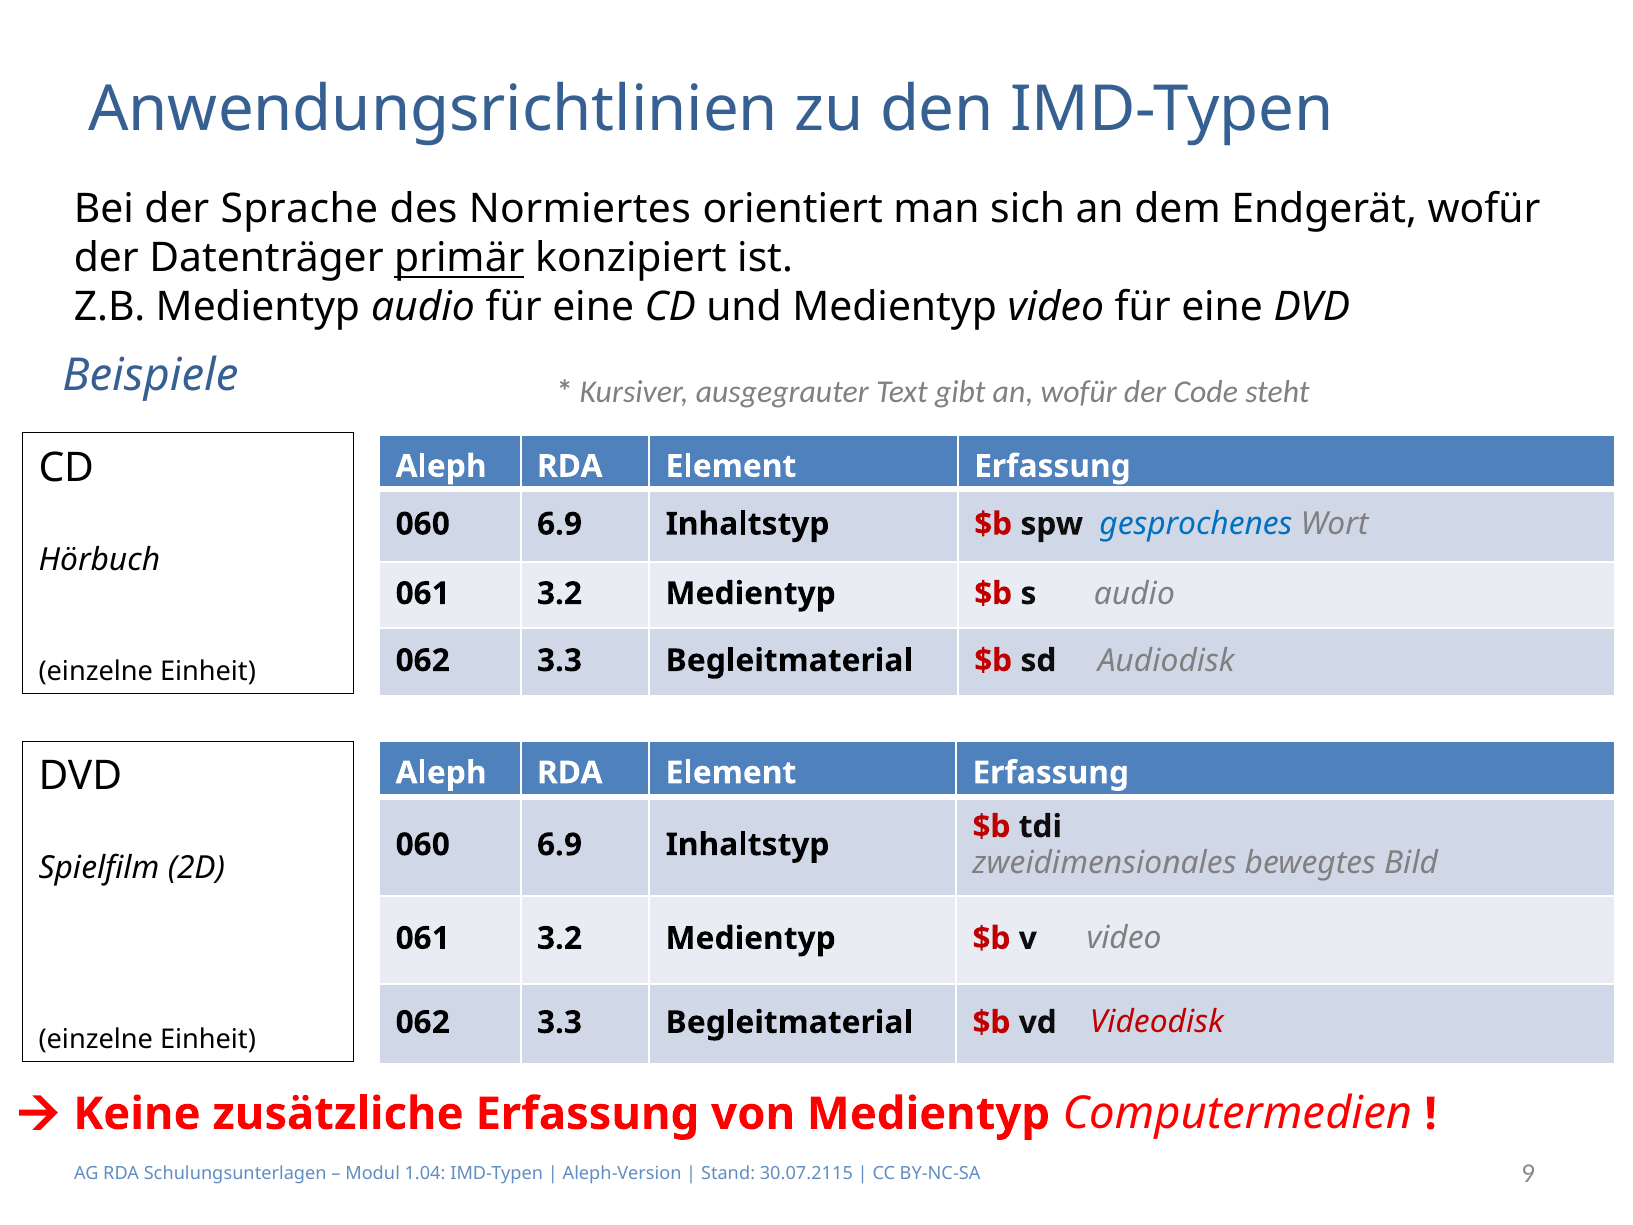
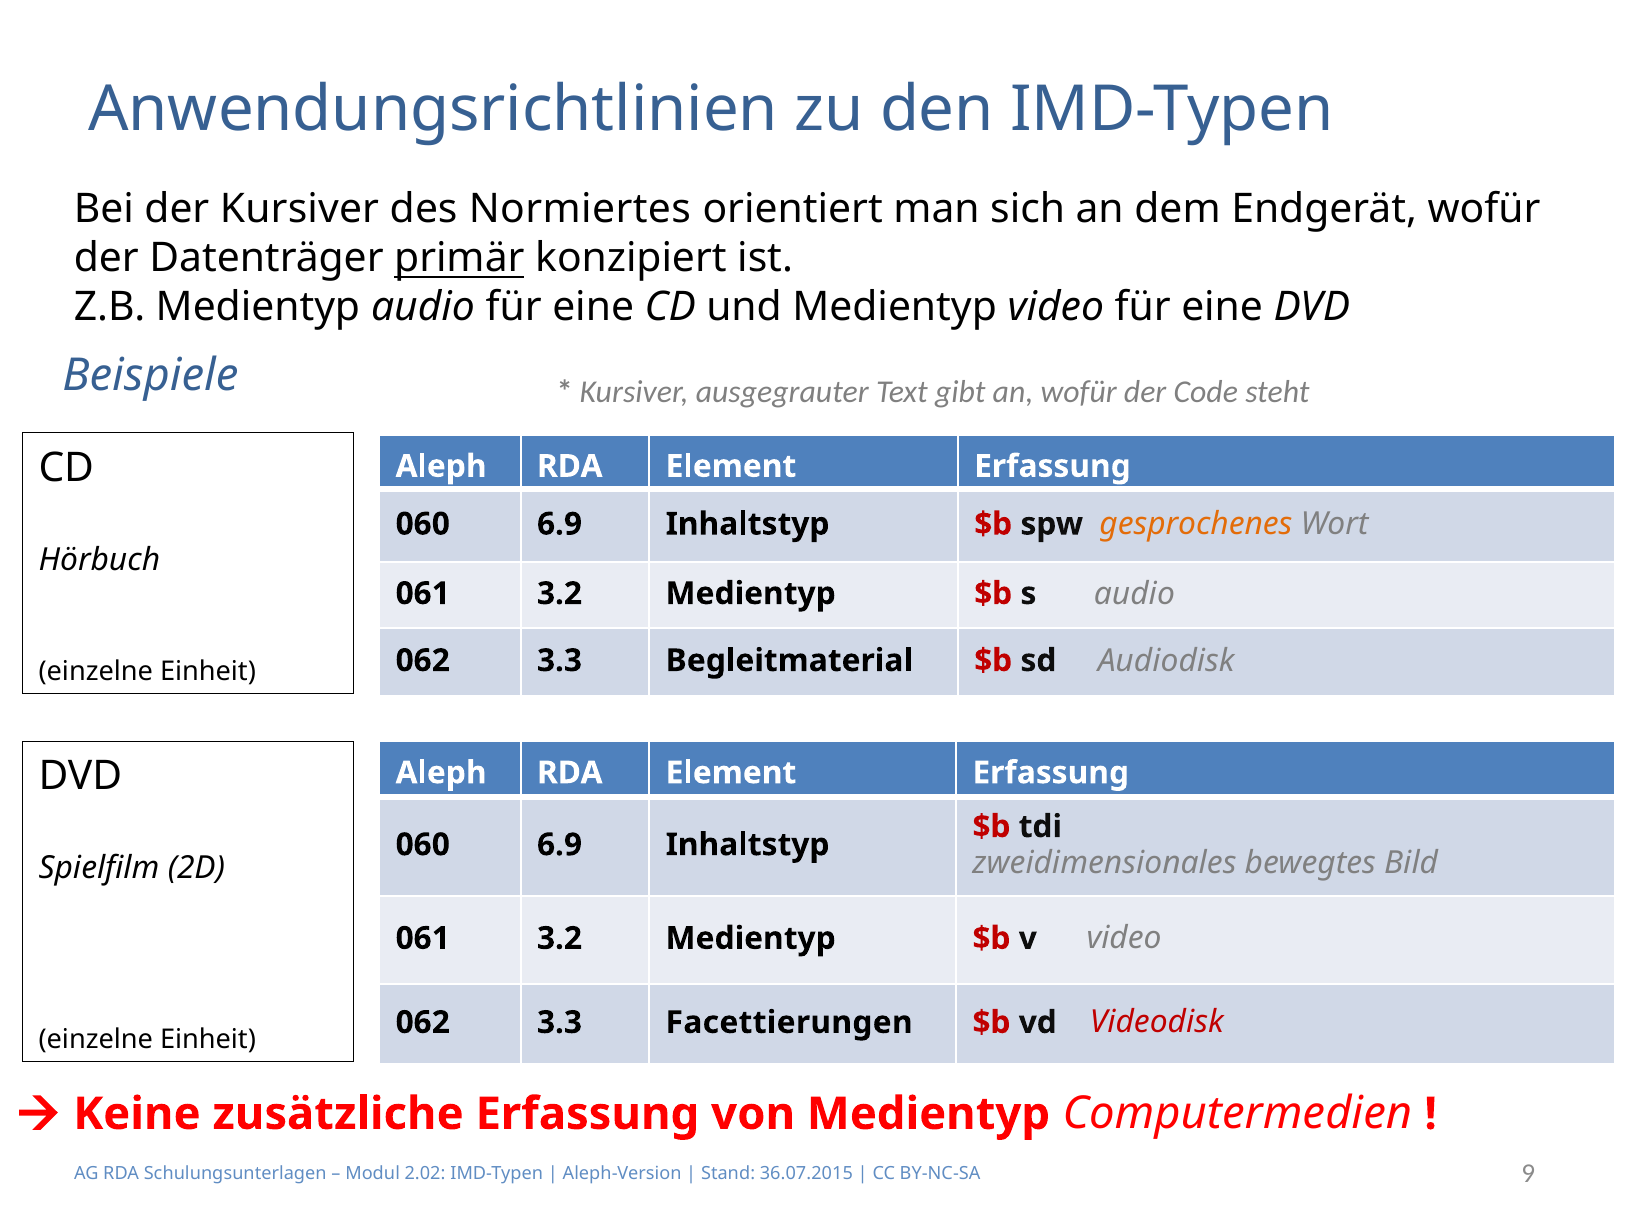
der Sprache: Sprache -> Kursiver (300, 209)
gesprochenes colour: blue -> orange (1196, 524)
Begleitmaterial: Begleitmaterial -> Facettierungen (789, 1022)
1.04: 1.04 -> 2.02 (425, 1173)
30.07.2115: 30.07.2115 -> 36.07.2015 (806, 1173)
